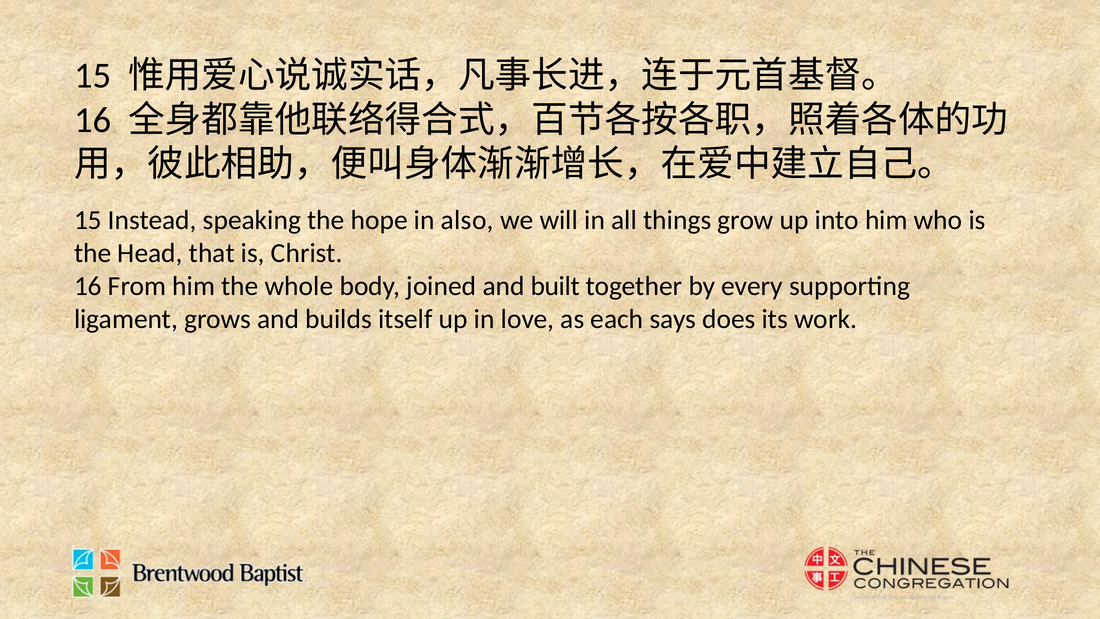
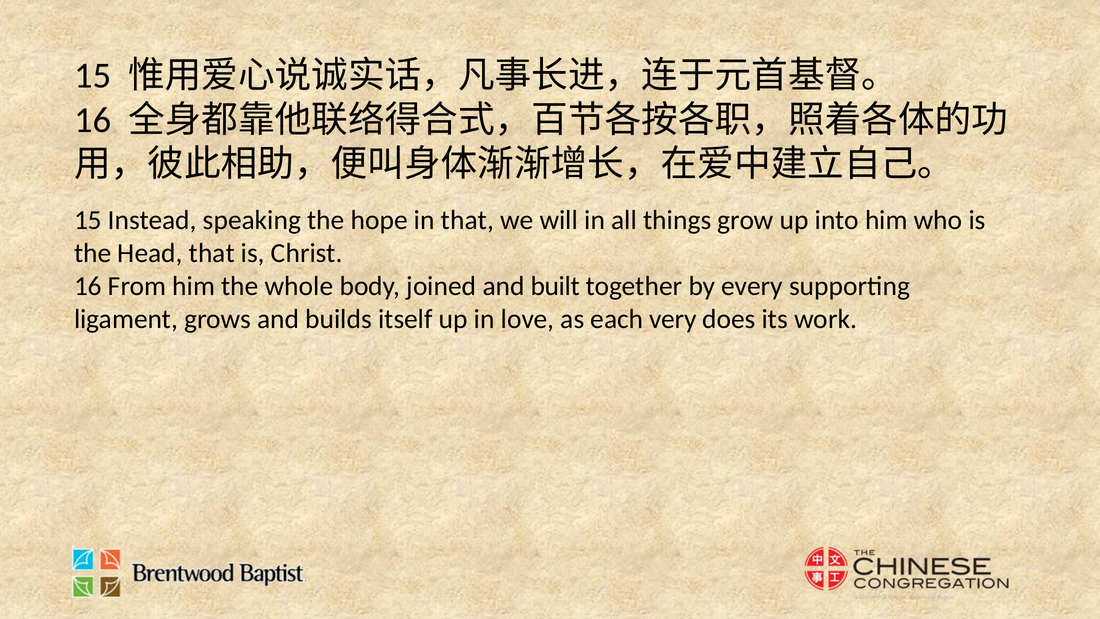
in also: also -> that (467, 220)
says: says -> very (673, 319)
